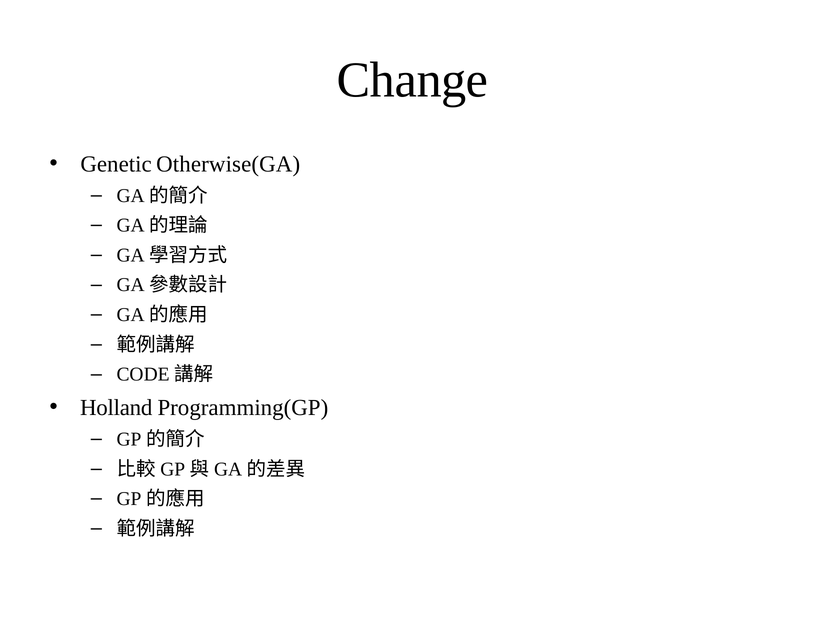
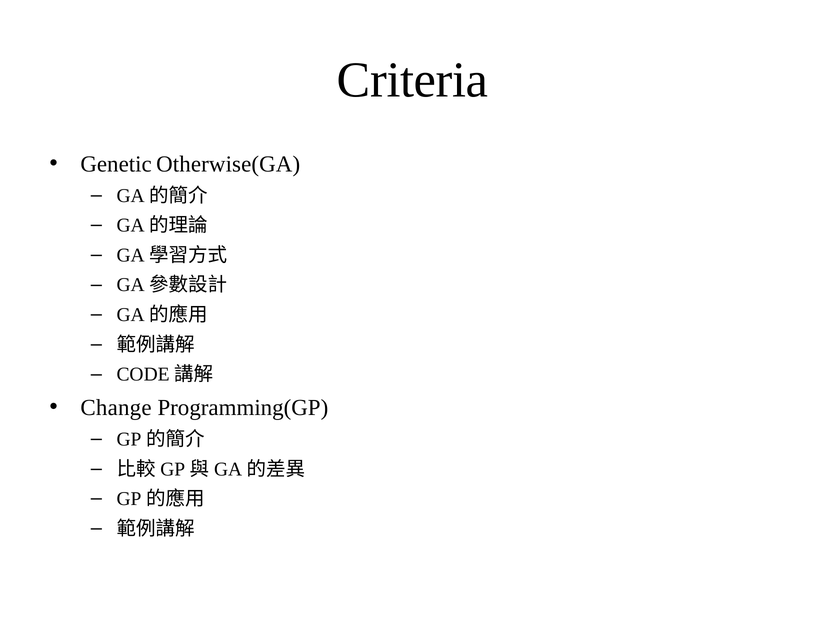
Change: Change -> Criteria (412, 80)
Holland: Holland -> Change (116, 407)
